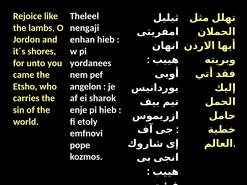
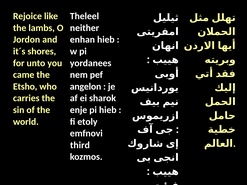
nengaji: nengaji -> neither (85, 28)
pope: pope -> third (80, 145)
